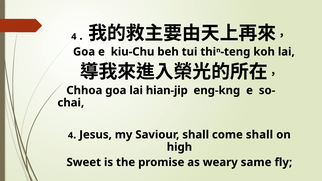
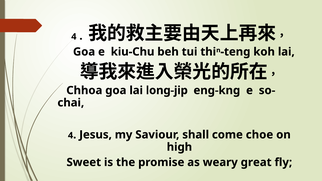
hian-jip: hian-jip -> long-jip (167, 90)
come shall: shall -> choe (259, 135)
same: same -> great (256, 162)
